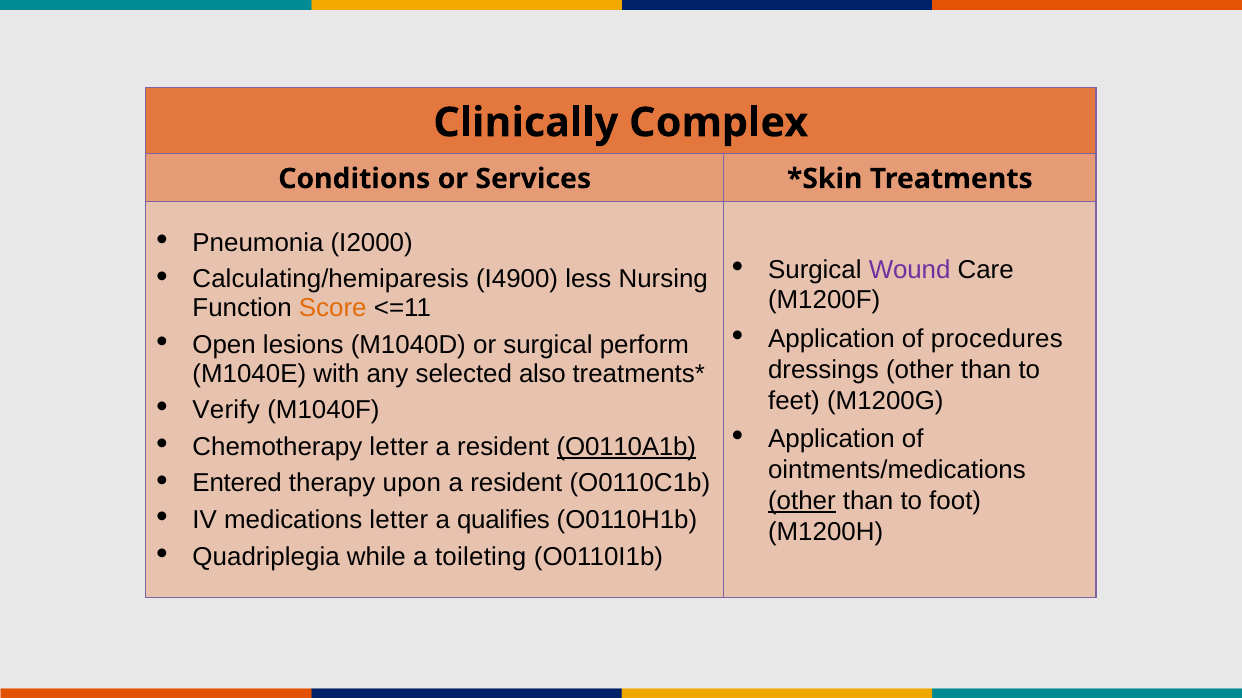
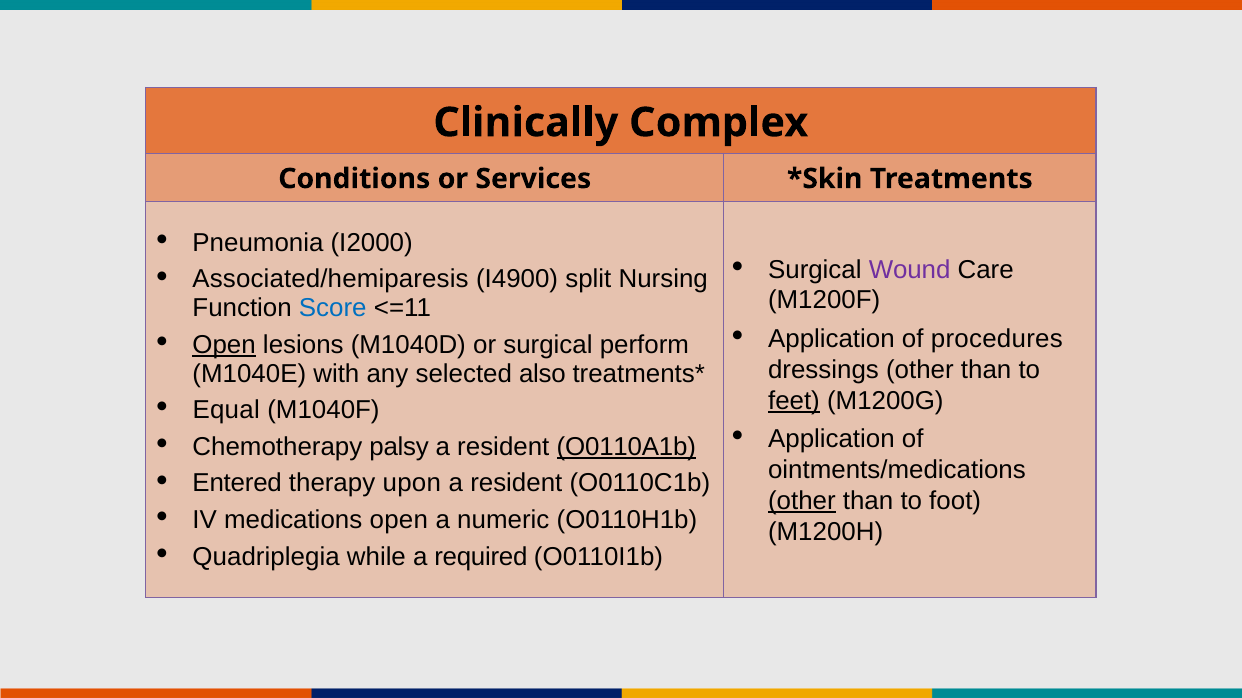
Calculating/hemiparesis: Calculating/hemiparesis -> Associated/hemiparesis (331, 280)
less: less -> split (588, 280)
Score colour: orange -> blue (333, 308)
Open underline: none -> present (224, 345)
feet underline: none -> present (794, 401)
Verify: Verify -> Equal (226, 411)
Chemotherapy letter: letter -> palsy (399, 447)
medications letter: letter -> open (399, 520)
qualifies: qualifies -> numeric (503, 520)
toileting: toileting -> required (481, 557)
